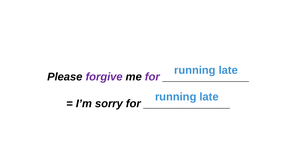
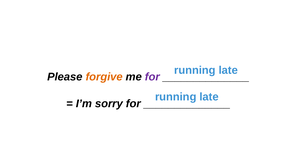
forgive colour: purple -> orange (104, 77)
